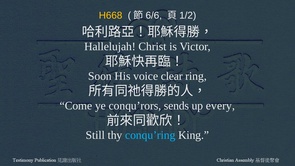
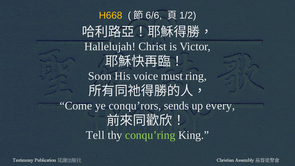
clear: clear -> must (172, 76)
Still: Still -> Tell (95, 135)
conqu’ring colour: light blue -> light green (150, 135)
